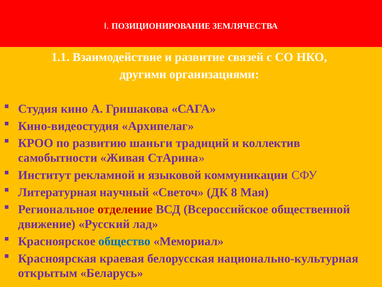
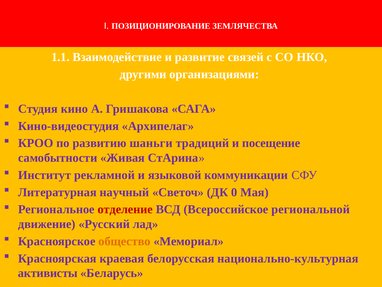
коллектив: коллектив -> посещение (271, 143)
8: 8 -> 0 (234, 192)
общественной: общественной -> региональной (311, 209)
общество colour: blue -> orange (124, 241)
открытым: открытым -> активисты (48, 273)
